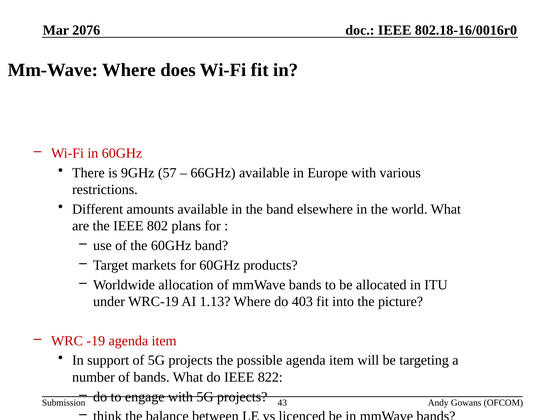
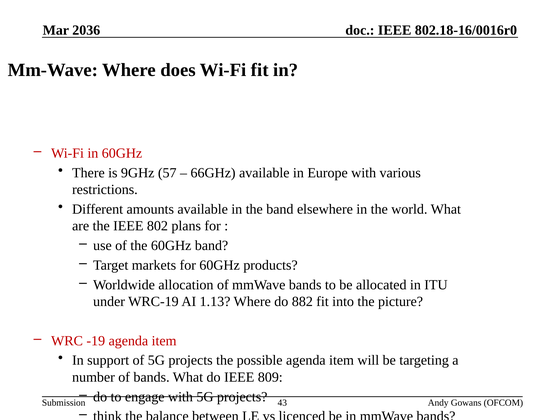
2076: 2076 -> 2036 (86, 30)
403: 403 -> 882 (302, 302)
822: 822 -> 809 (270, 377)
